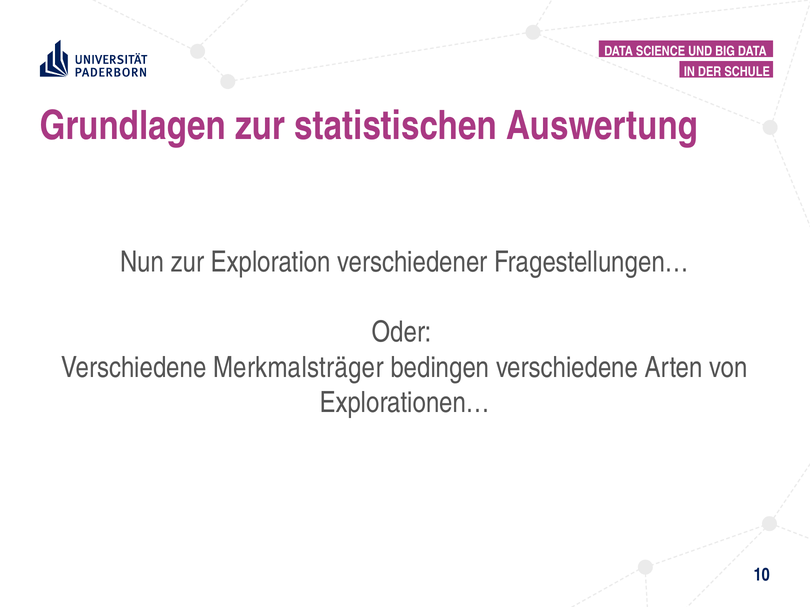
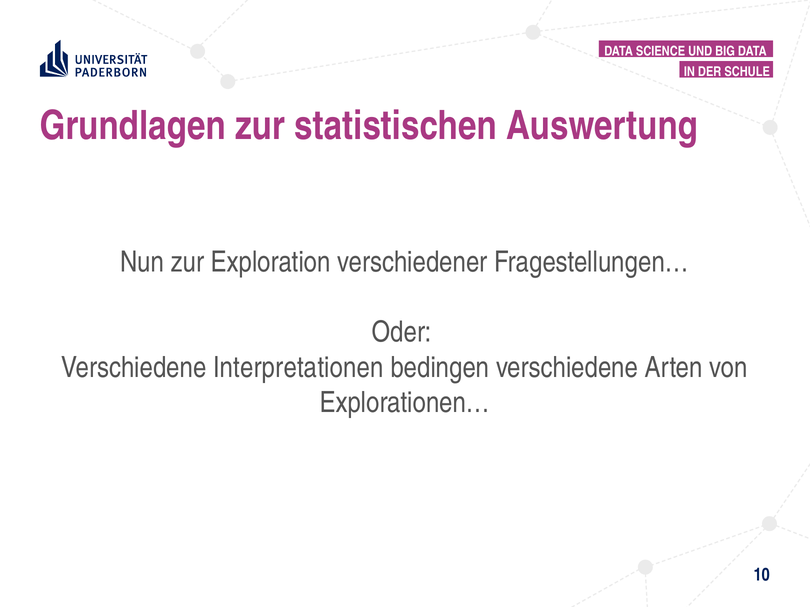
Merkmalsträger: Merkmalsträger -> Interpretationen (298, 368)
